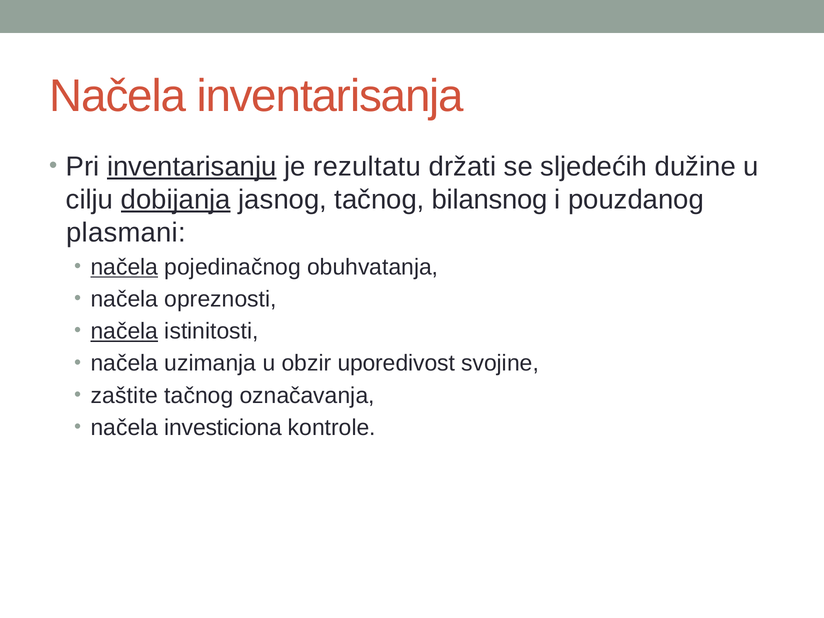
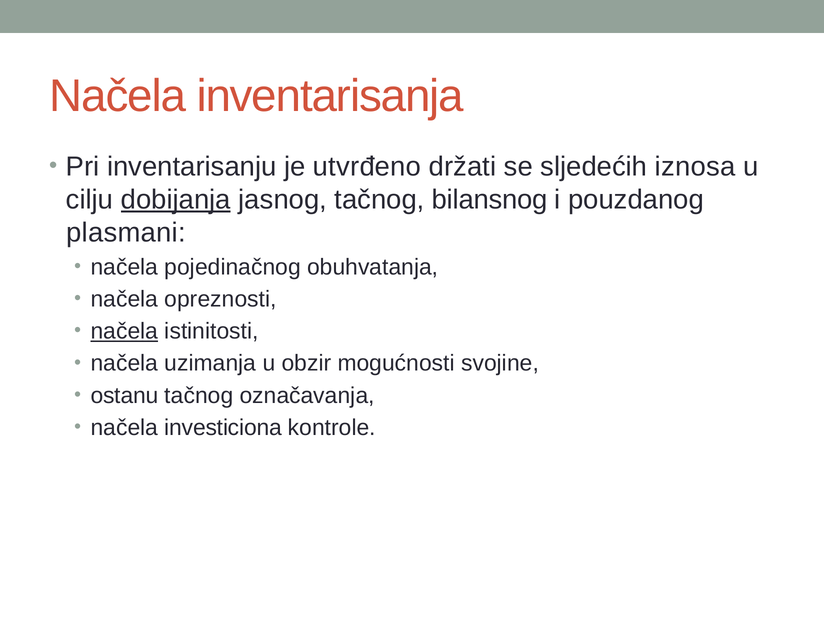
inventarisanju underline: present -> none (192, 167)
rezultatu: rezultatu -> utvrđeno (367, 167)
dužine: dužine -> iznosa (695, 167)
načela underline: present -> none (124, 267)
uporedivost: uporedivost -> mogućnosti (396, 363)
zaštite: zaštite -> ostanu (124, 395)
